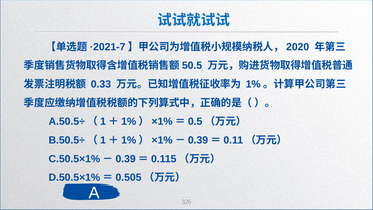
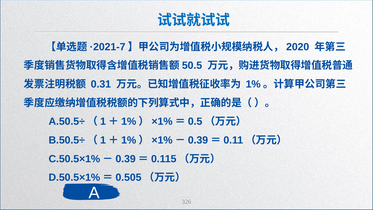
0.33: 0.33 -> 0.31 (101, 84)
